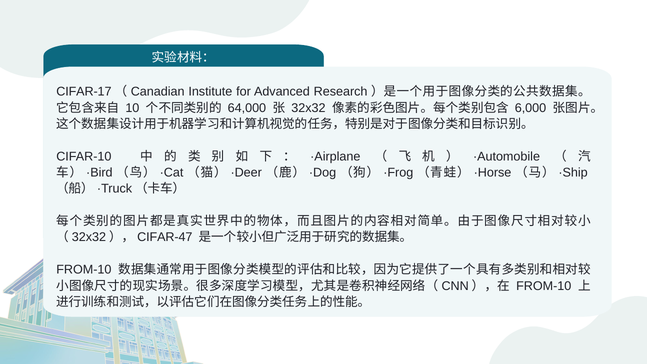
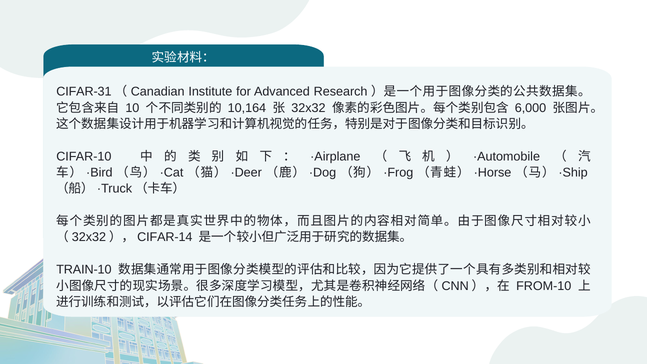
CIFAR-17: CIFAR-17 -> CIFAR-31 (84, 92)
64,000: 64,000 -> 10,164 (247, 108)
CIFAR-47: CIFAR-47 -> CIFAR-14 (165, 237)
FROM-10: FROM-10 -> TRAIN-10 (84, 270)
